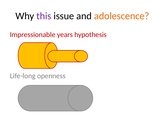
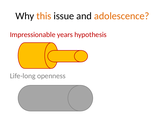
this colour: purple -> orange (44, 16)
